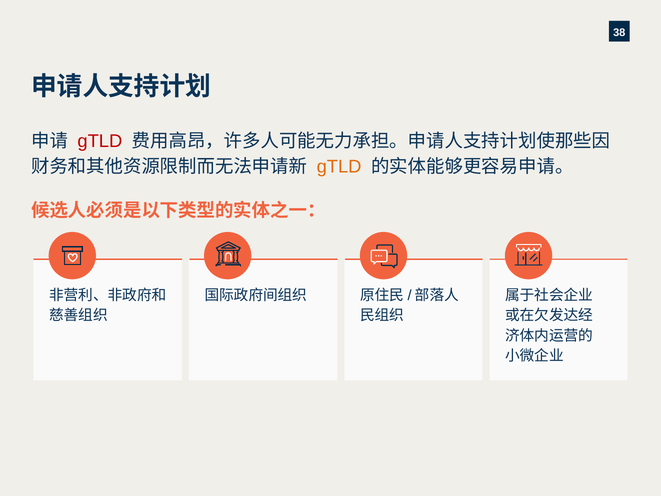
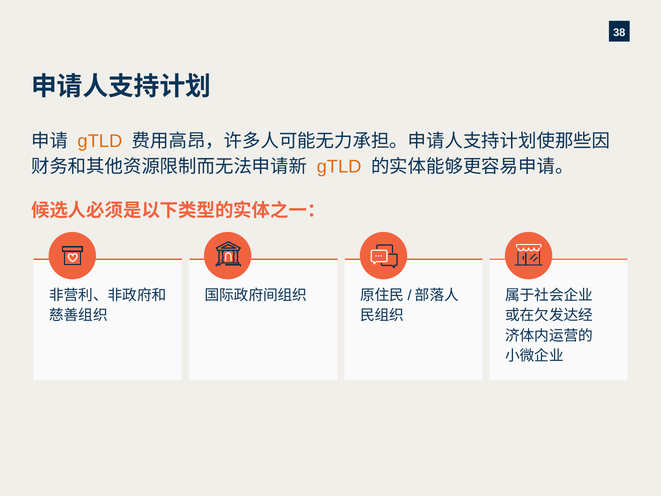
gTLD colour: red -> orange (100, 141)
